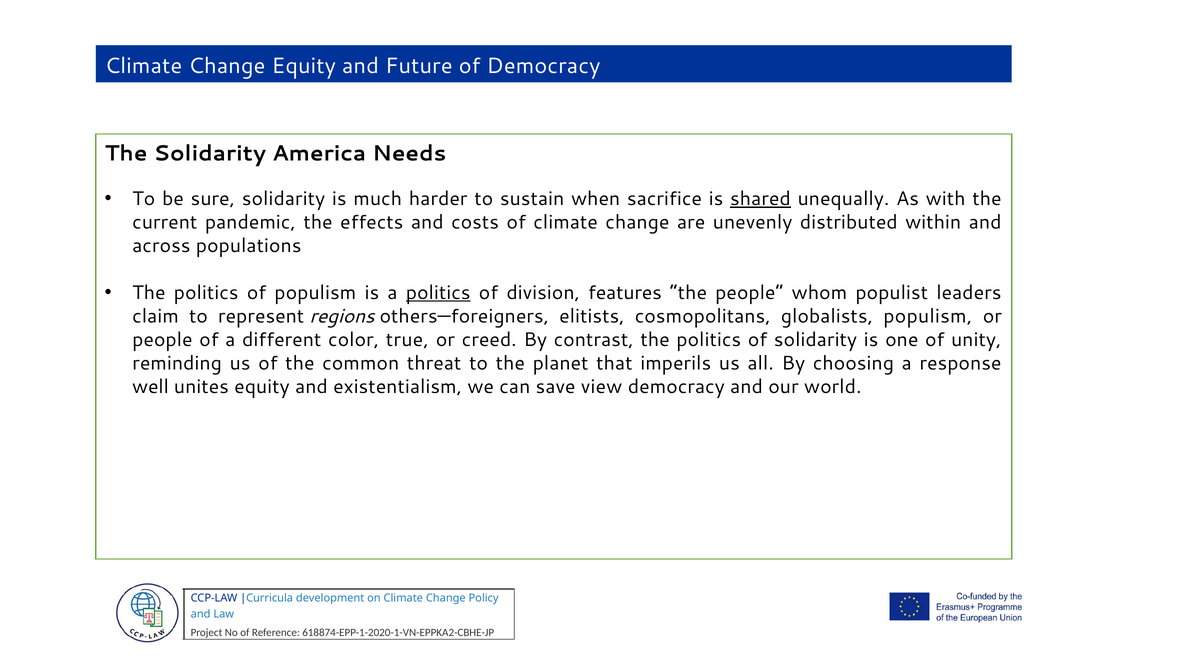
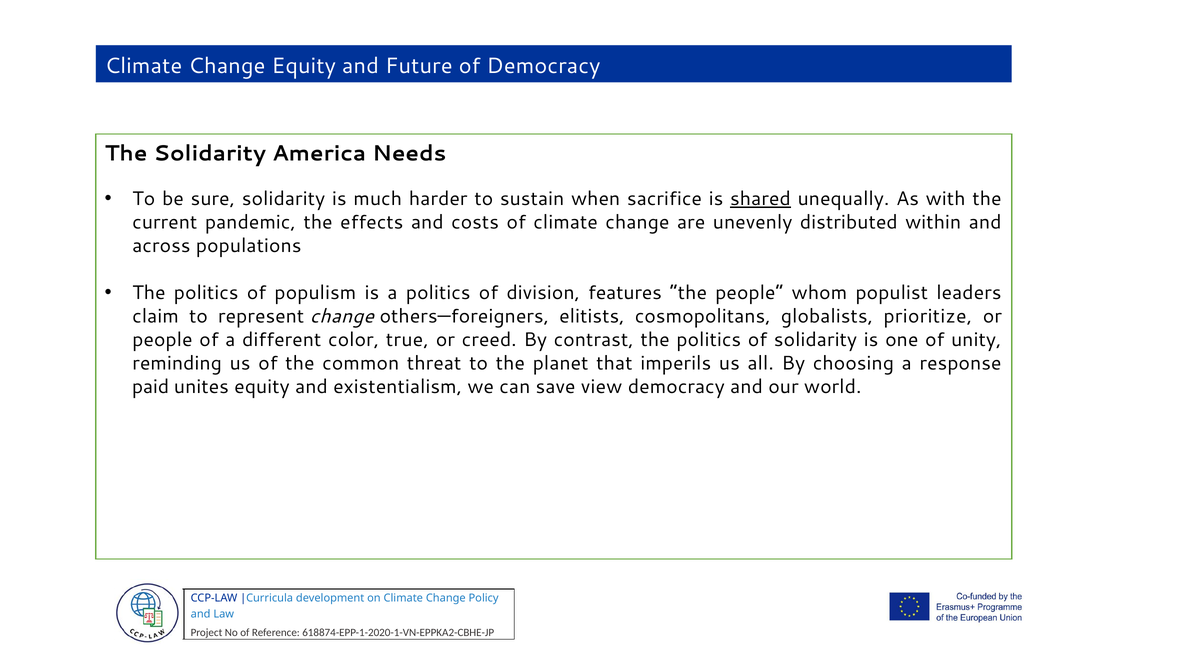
politics underline: present -> none (438, 293)
represent regions: regions -> change (342, 316)
globalists populism: populism -> prioritize (928, 316)
well: well -> paid (151, 387)
